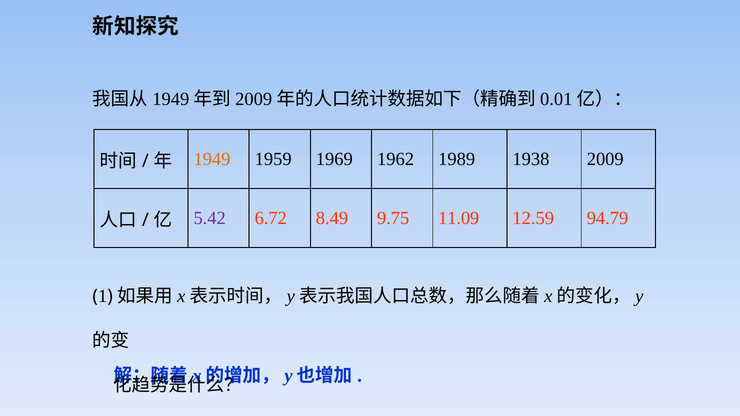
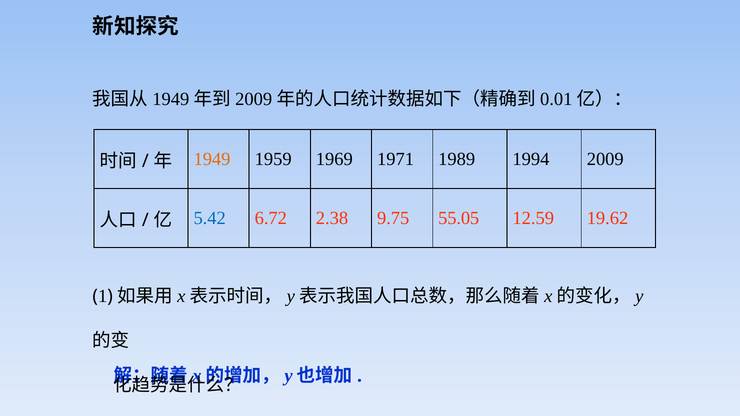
1962: 1962 -> 1971 (396, 159)
1938: 1938 -> 1994 (531, 159)
5.42 colour: purple -> blue (210, 218)
8.49: 8.49 -> 2.38 (332, 218)
11.09: 11.09 -> 55.05 (459, 218)
94.79: 94.79 -> 19.62 (608, 218)
